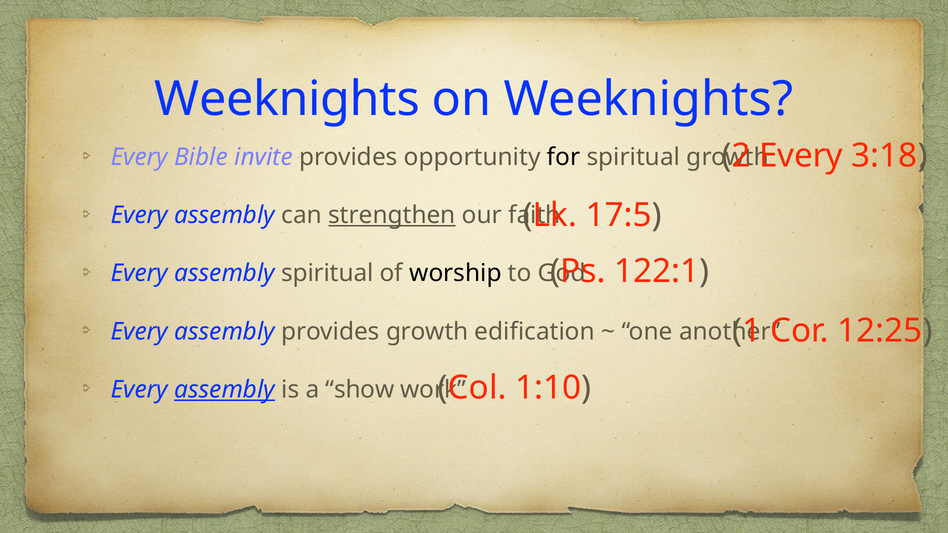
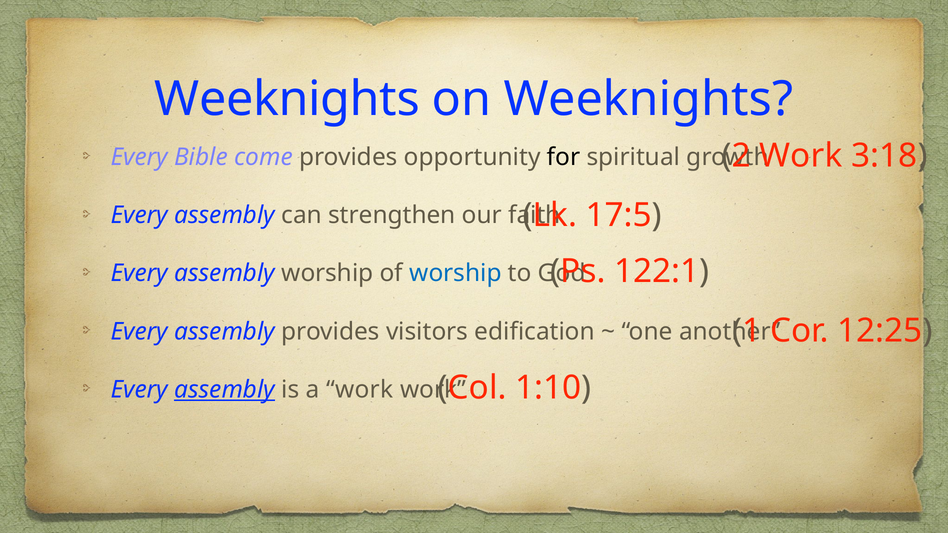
Every: Every -> Work (801, 156)
invite: invite -> come (264, 157)
strengthen underline: present -> none (392, 215)
assembly spiritual: spiritual -> worship (327, 273)
worship colour: black -> blue (455, 273)
provides growth: growth -> visitors (427, 332)
a show: show -> work (360, 390)
